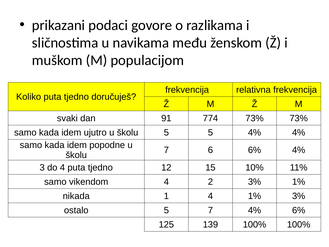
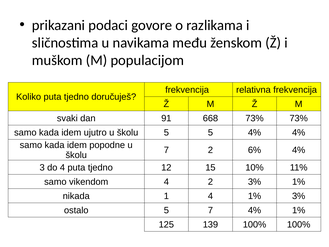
774: 774 -> 668 (210, 118)
7 6: 6 -> 2 (210, 150)
4% 6%: 6% -> 1% (299, 210)
